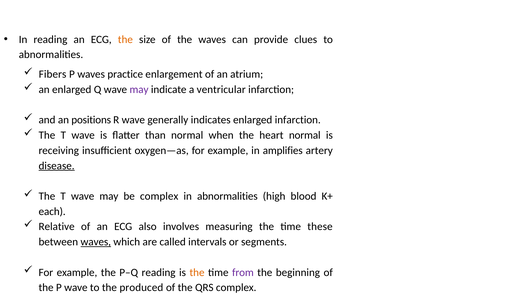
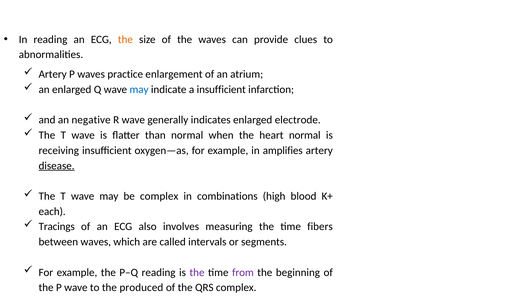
Fibers: Fibers -> Artery (53, 74)
may colour: purple -> blue (139, 89)
a ventricular: ventricular -> insufficient (221, 89)
positions: positions -> negative (91, 120)
enlarged infarction: infarction -> electrode (298, 120)
in abnormalities: abnormalities -> combinations (227, 196)
Relative: Relative -> Tracings (57, 226)
these: these -> fibers (320, 226)
waves underline: present -> none (96, 242)
the colour: orange -> purple (197, 272)
